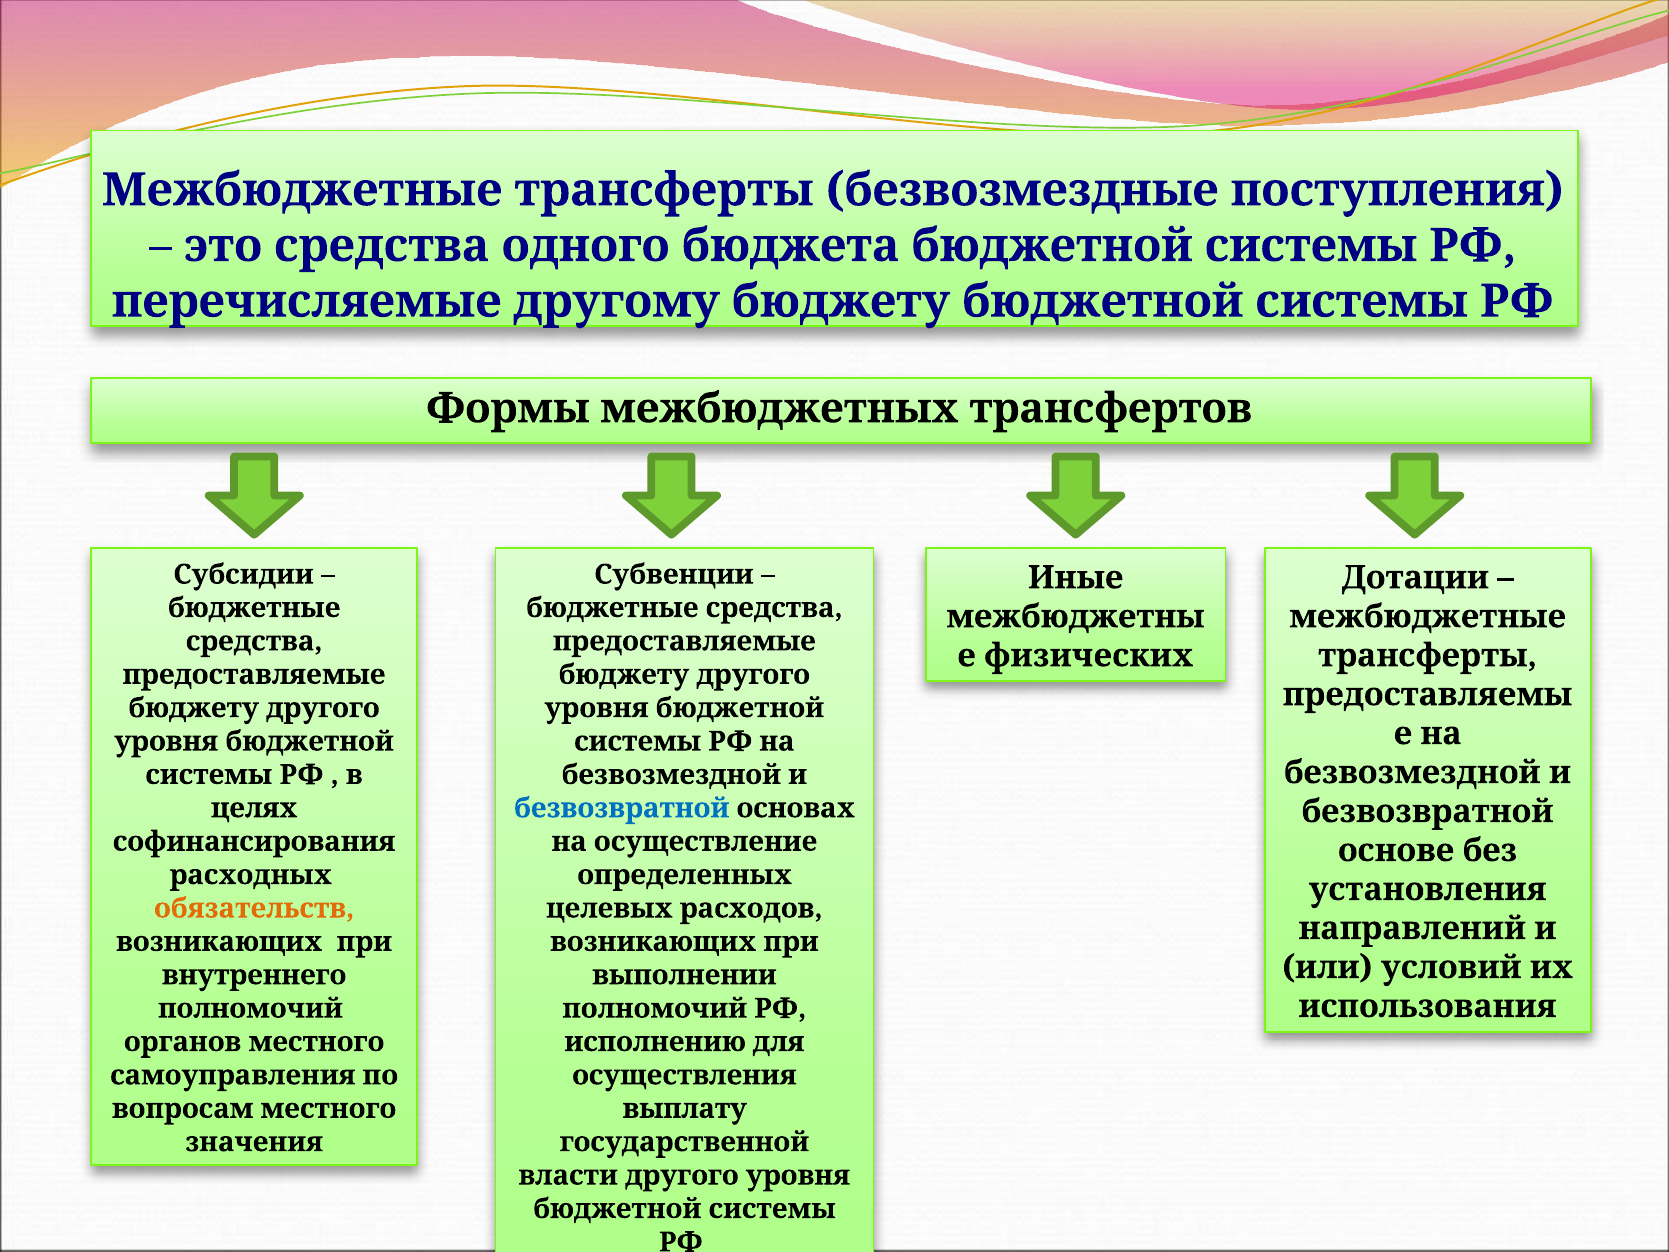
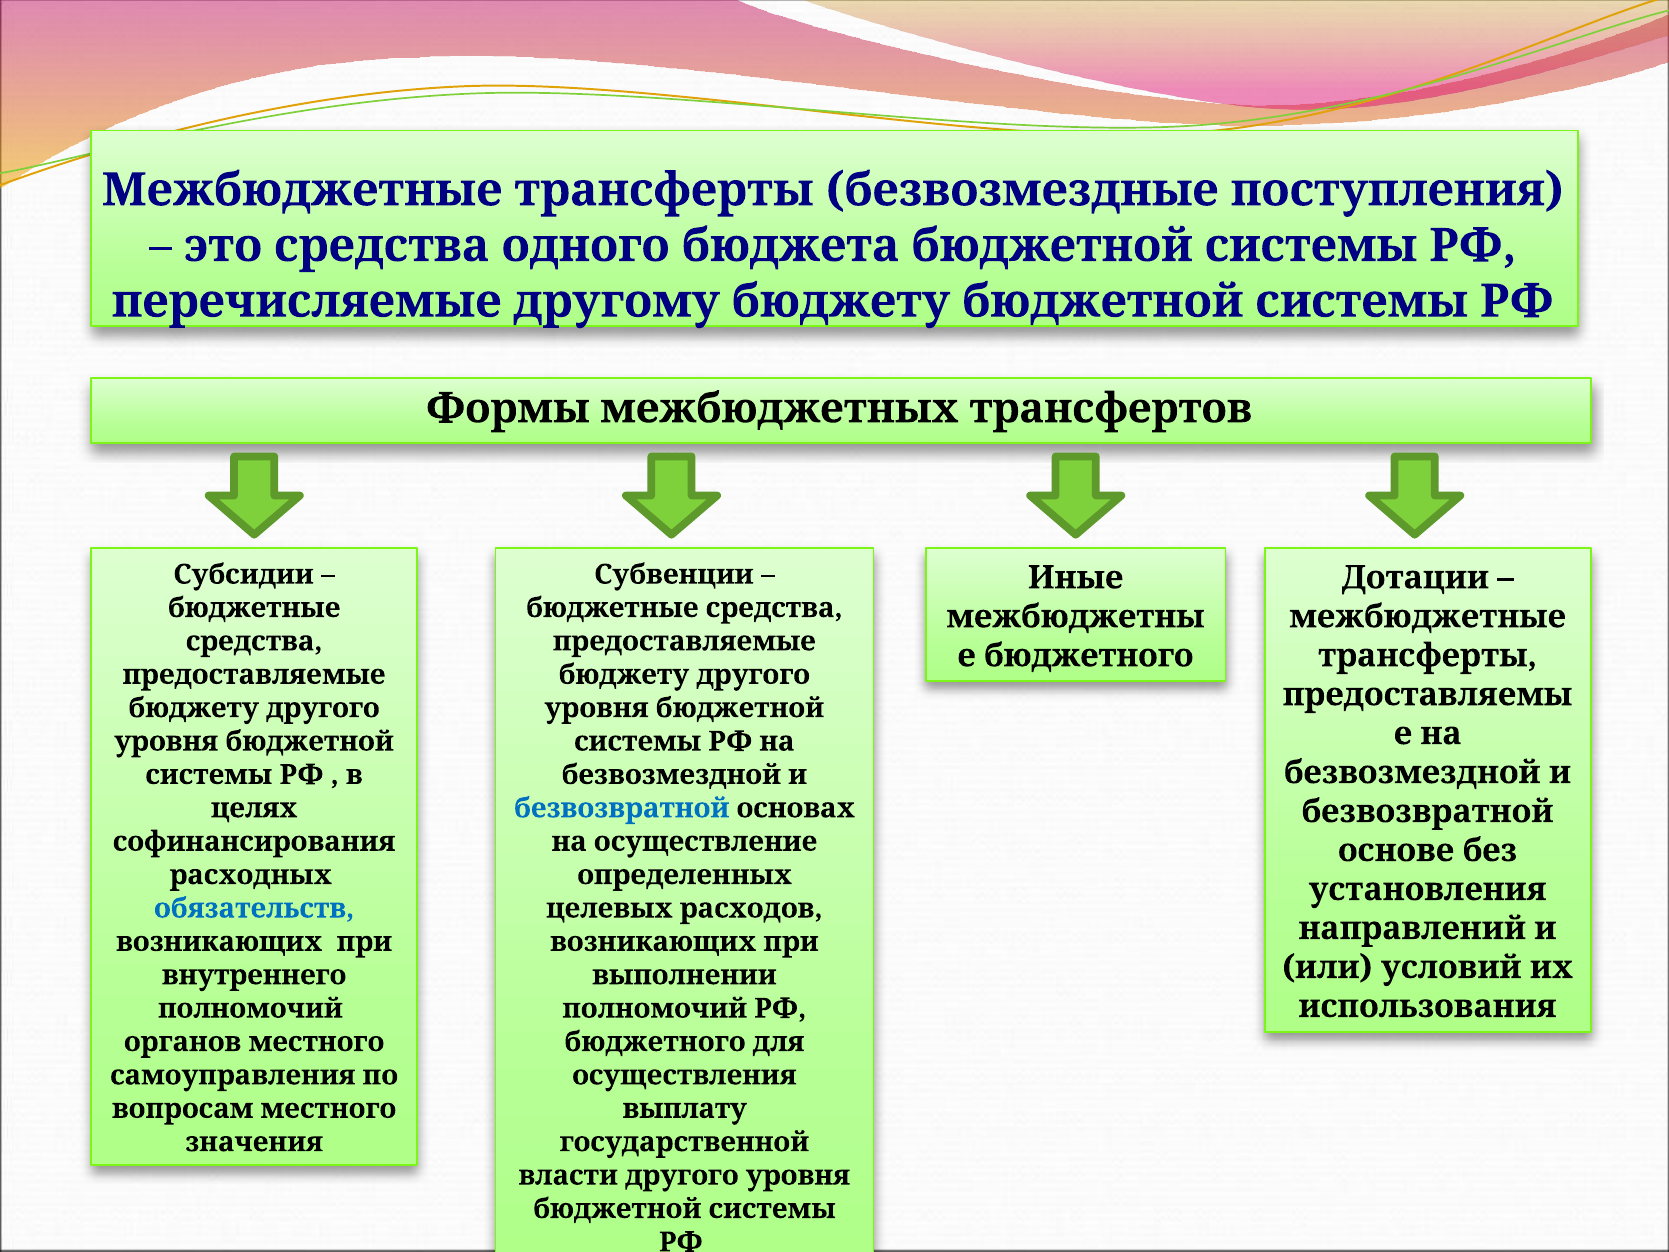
физических: физических -> бюджетного (1089, 656)
обязательств colour: orange -> blue (254, 908)
исполнению: исполнению -> бюджетного (655, 1042)
